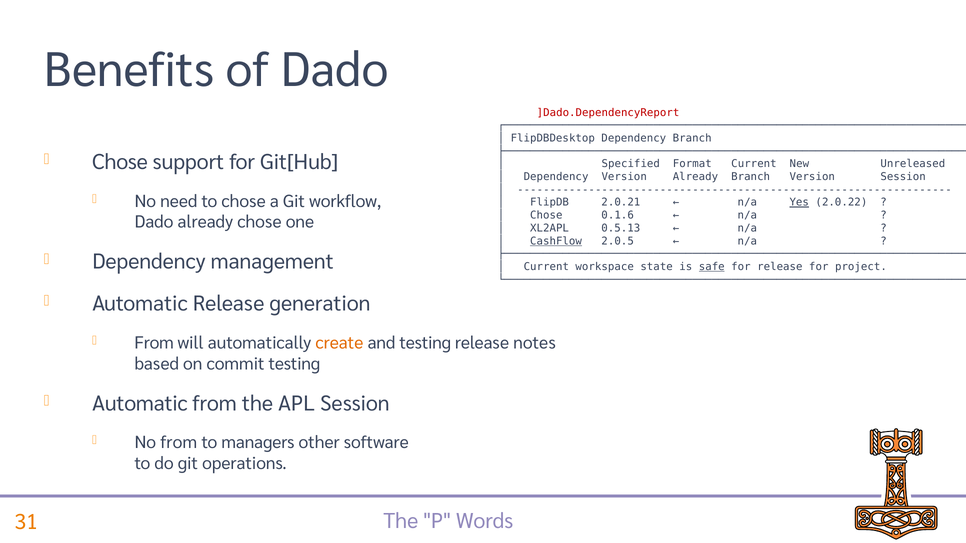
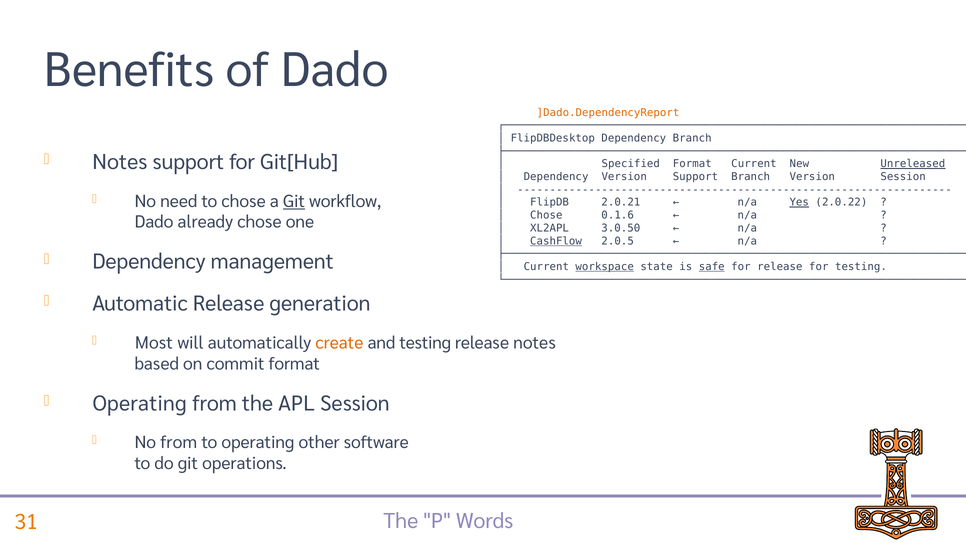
]Dado.DependencyReport colour: red -> orange (608, 113)
Chose: Chose -> Notes (120, 162)
Unreleased underline: none -> present (913, 164)
Version Already: Already -> Support (695, 177)
Git underline: none -> present (294, 201)
0.5.13: 0.5.13 -> 3.0.50 (621, 228)
workspace underline: none -> present (605, 267)
for project: project -> testing (861, 267)
From: From -> Most (154, 343)
commit testing: testing -> format (294, 364)
Automatic: Automatic -> Operating (140, 404)
to managers: managers -> operating (258, 443)
